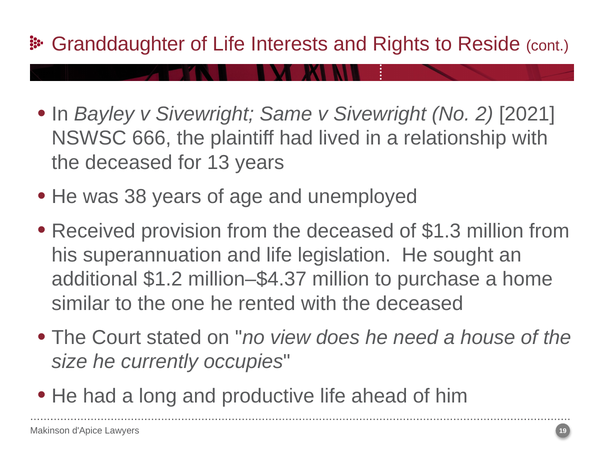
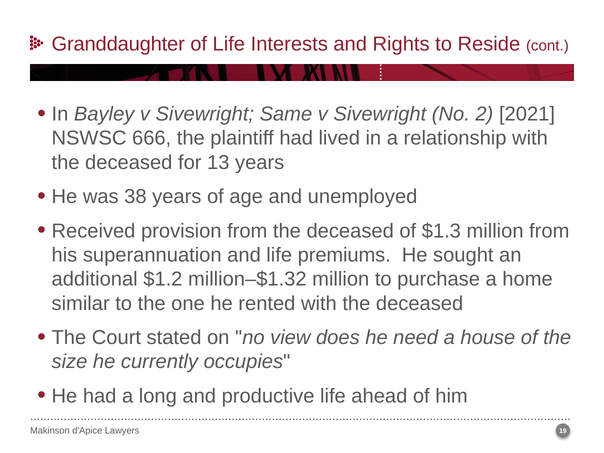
legislation: legislation -> premiums (344, 255)
million–$4.37: million–$4.37 -> million–$1.32 (247, 279)
